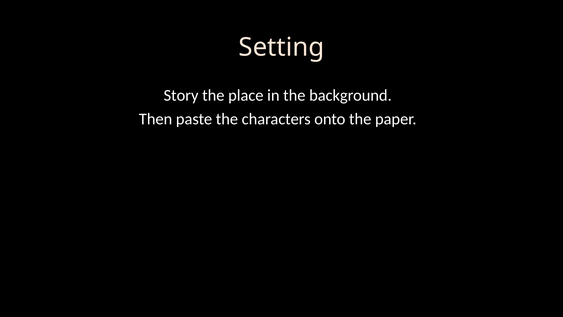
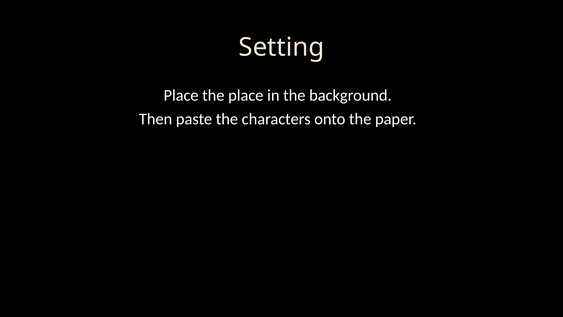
Story: Story -> Place (181, 95)
